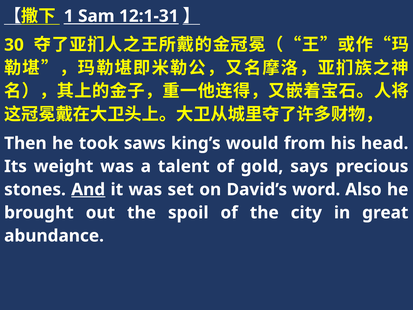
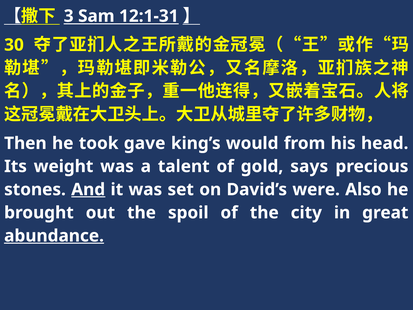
1: 1 -> 3 (69, 16)
saws: saws -> gave (145, 143)
word: word -> were (316, 189)
abundance underline: none -> present (54, 236)
